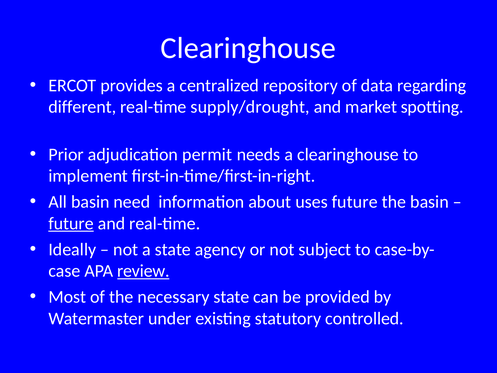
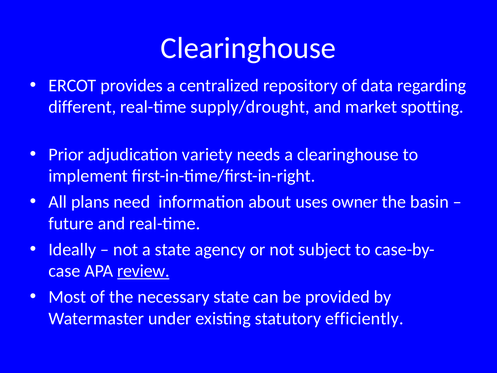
permit: permit -> variety (207, 154)
All basin: basin -> plans (90, 202)
uses future: future -> owner (355, 202)
future underline: present -> none (71, 223)
controlled: controlled -> efficiently (364, 318)
